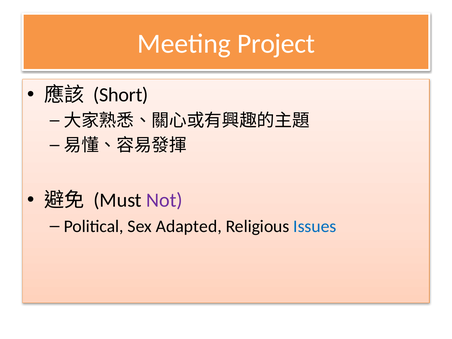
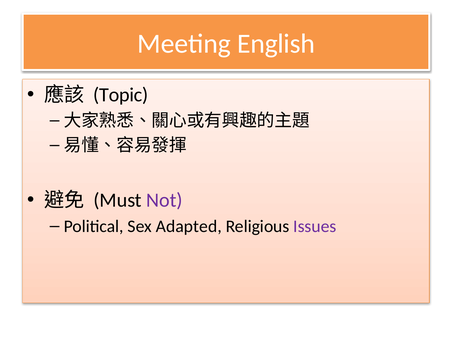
Project: Project -> English (276, 44)
Short: Short -> Topic (121, 95)
Issues colour: blue -> purple (315, 226)
